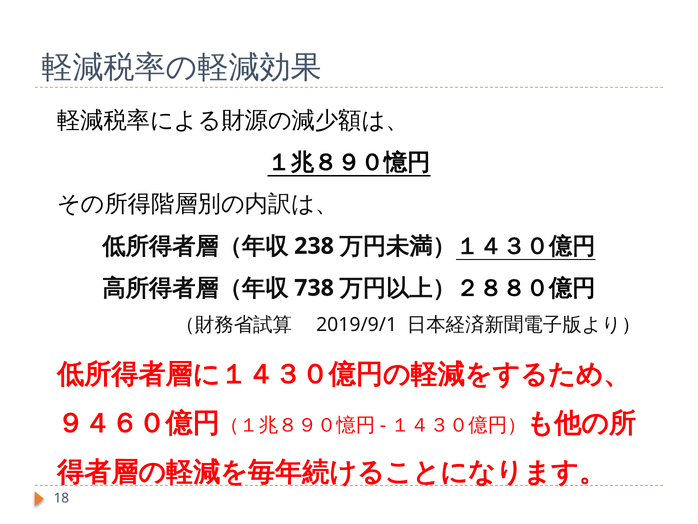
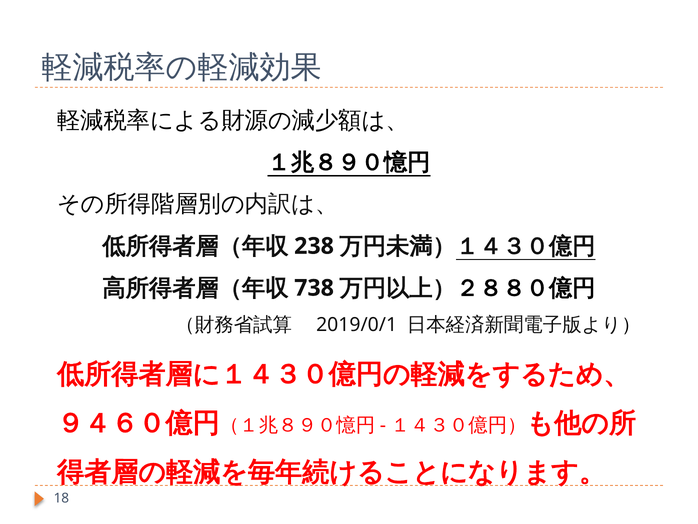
2019/9/1: 2019/9/1 -> 2019/0/1 (357, 325)
